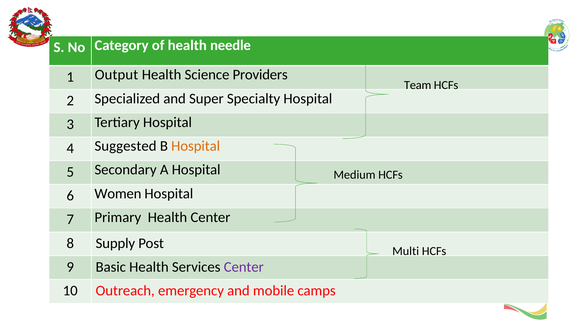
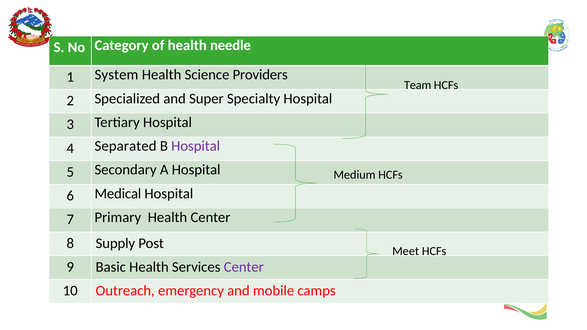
Output: Output -> System (116, 75)
Suggested: Suggested -> Separated (126, 146)
Hospital colour: orange -> purple (196, 146)
Women: Women -> Medical (118, 194)
Multi: Multi -> Meet (406, 251)
